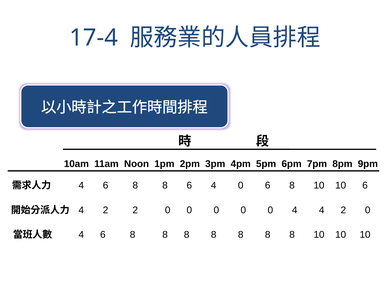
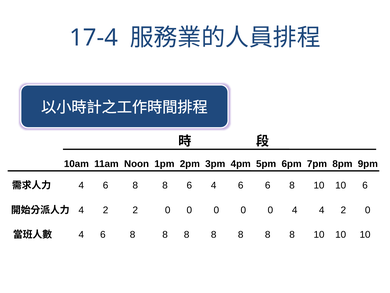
6 4 0: 0 -> 6 (241, 185)
